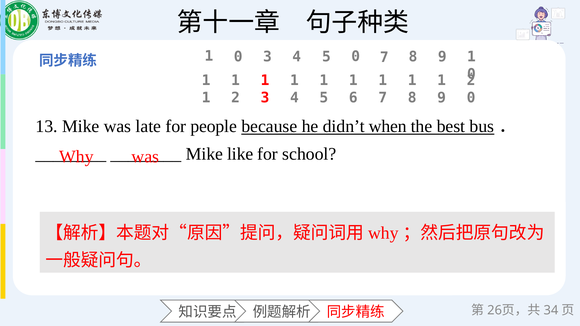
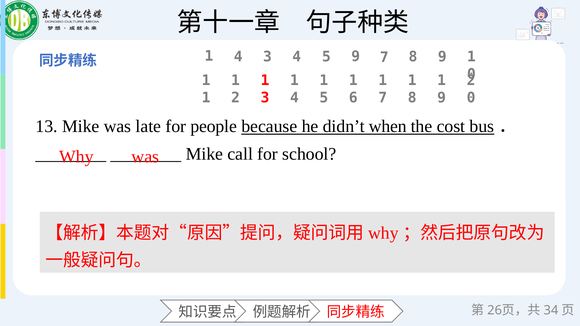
0: 0 -> 4 (238, 57)
5 0: 0 -> 9 (356, 56)
best: best -> cost (451, 127)
like: like -> call (240, 154)
